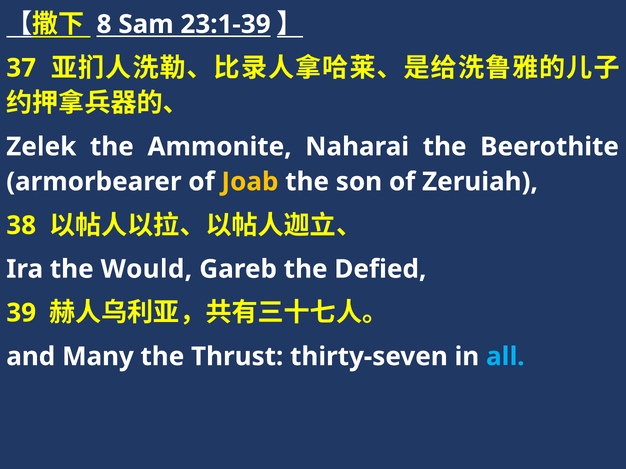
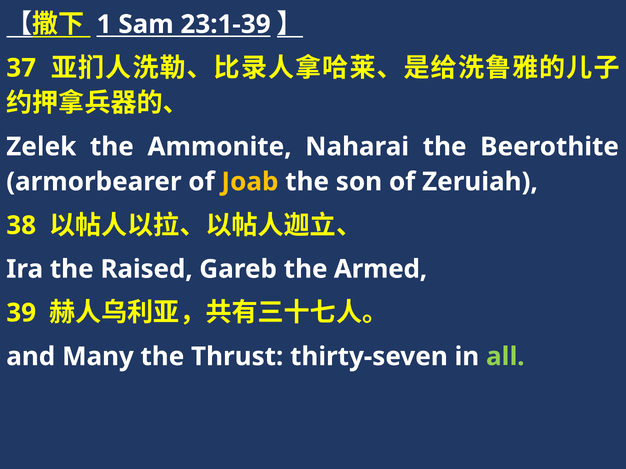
8: 8 -> 1 (104, 24)
Would: Would -> Raised (147, 269)
Defied: Defied -> Armed (380, 269)
all colour: light blue -> light green (505, 357)
